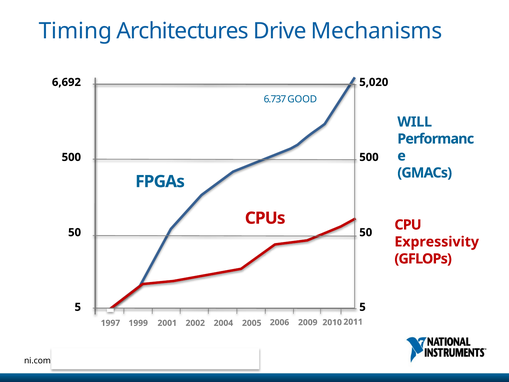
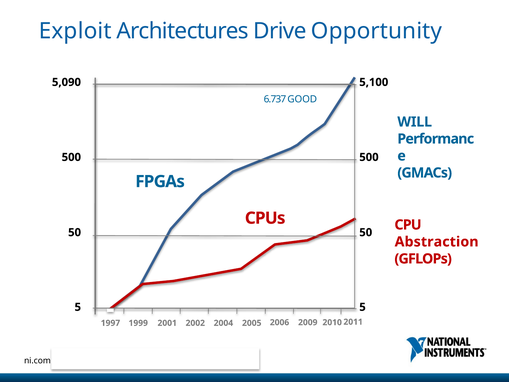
Timing: Timing -> Exploit (75, 31)
Mechanisms: Mechanisms -> Opportunity (377, 31)
6,692: 6,692 -> 5,090 (66, 82)
5,020: 5,020 -> 5,100 (374, 82)
Expressivity: Expressivity -> Abstraction (437, 242)
